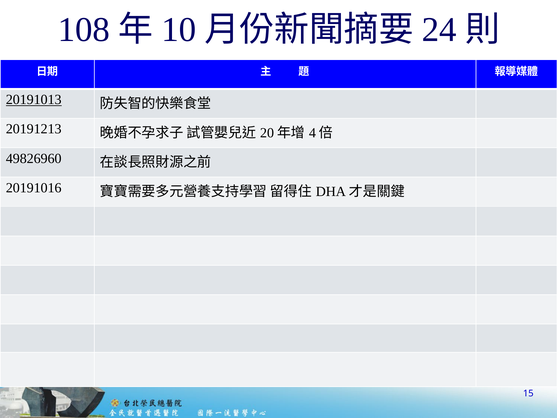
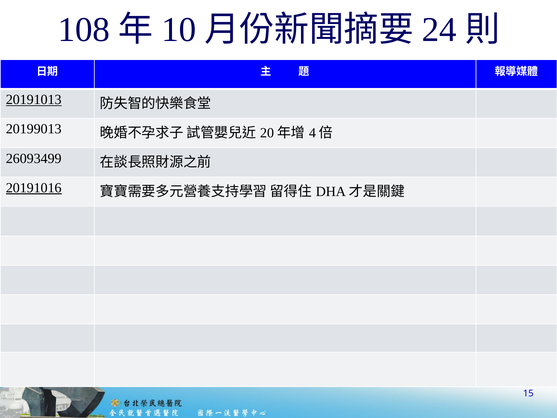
20191213: 20191213 -> 20199013 (34, 129)
49826960: 49826960 -> 26093499 (34, 158)
20191016 underline: none -> present (34, 188)
